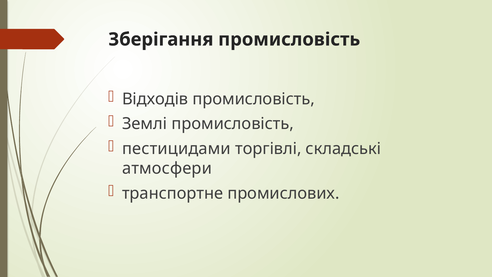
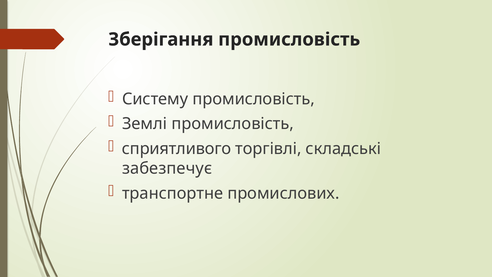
Відходів: Відходів -> Систему (155, 99)
пестицидами: пестицидами -> сприятливого (177, 149)
атмосфери: атмосфери -> забезпечує (167, 168)
